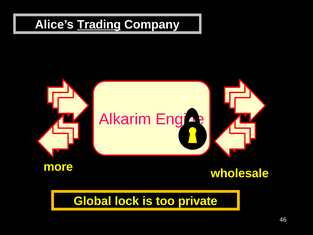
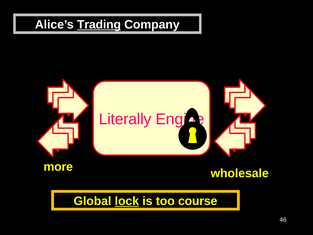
Alkarim: Alkarim -> Literally (125, 119)
lock underline: none -> present (127, 201)
private: private -> course (198, 201)
